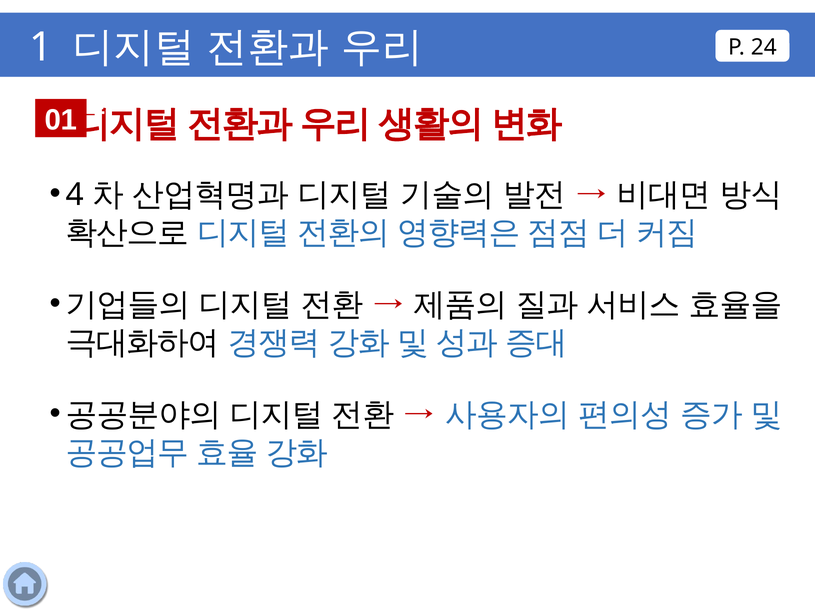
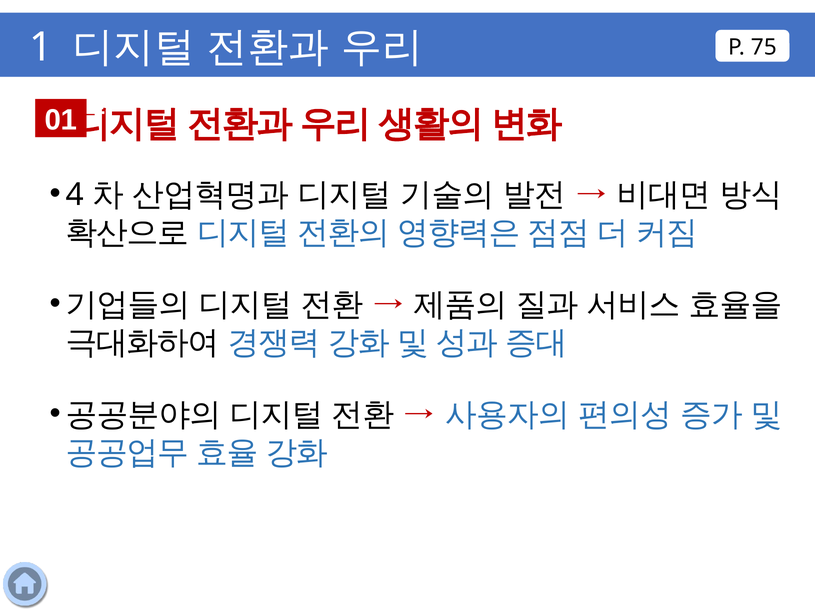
24: 24 -> 75 (764, 47)
